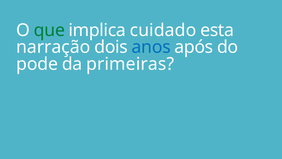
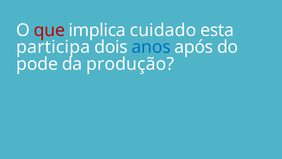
que colour: green -> red (49, 30)
narração: narração -> participa (53, 47)
primeiras: primeiras -> produção (130, 64)
